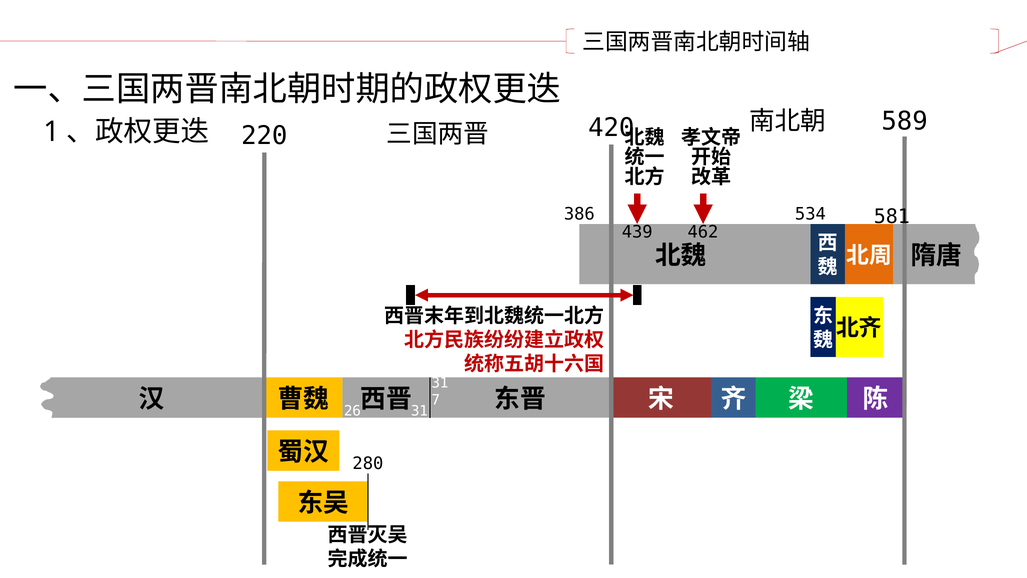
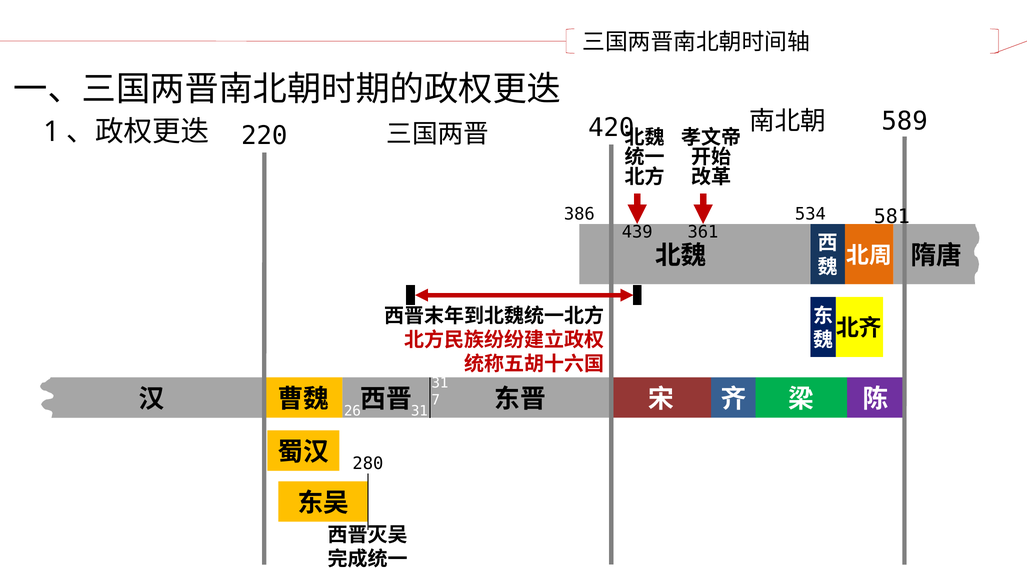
462: 462 -> 361 (703, 232)
